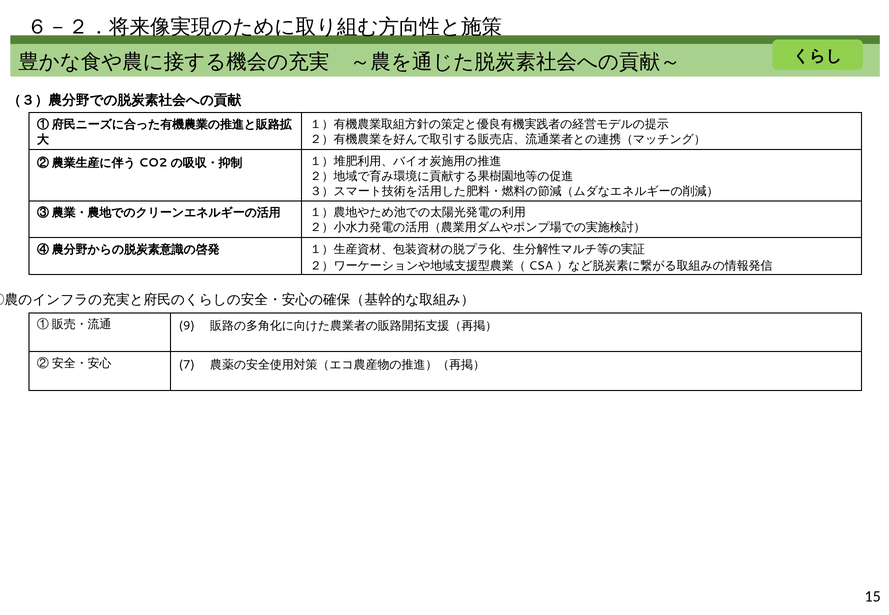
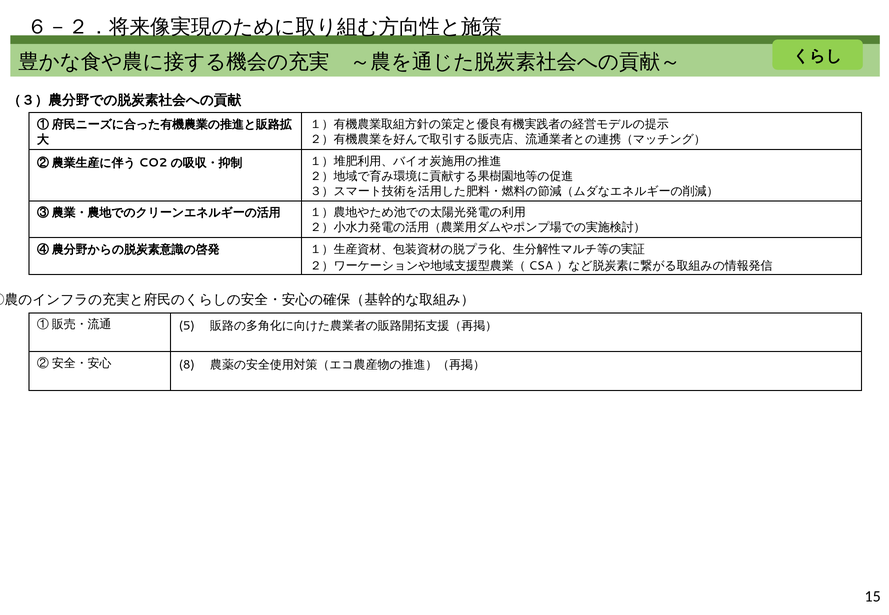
9: 9 -> 5 (187, 326)
7: 7 -> 8 (187, 365)
